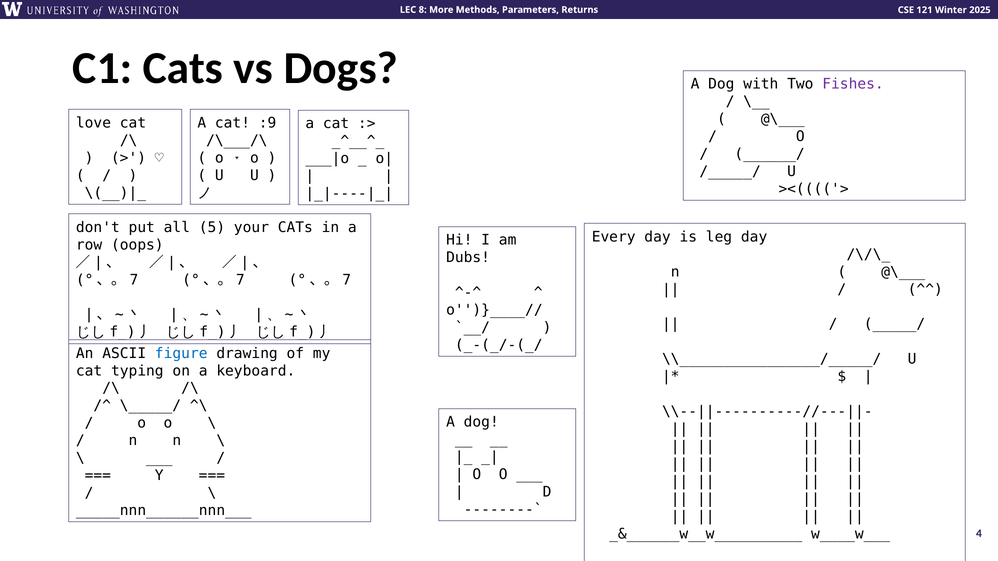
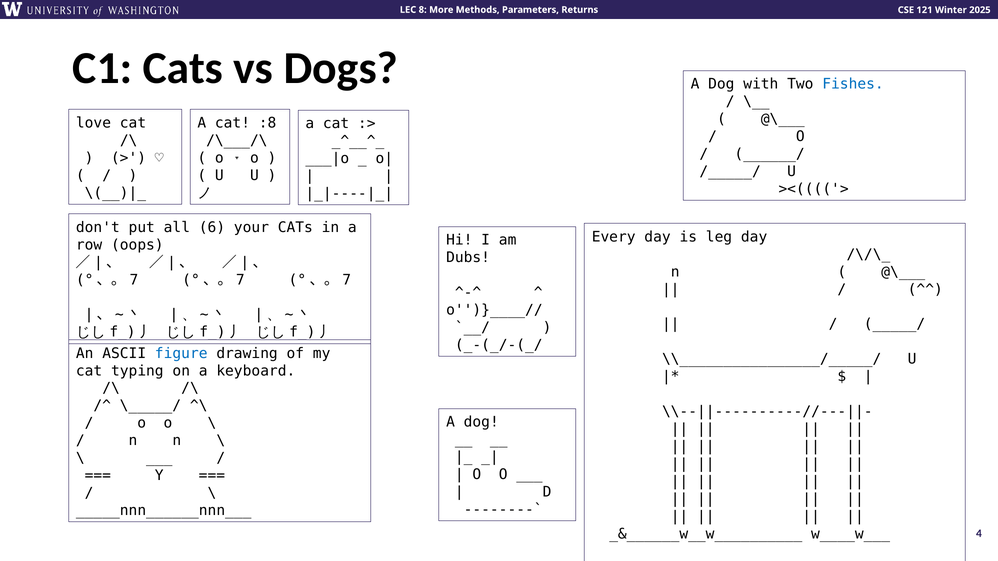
Fishes colour: purple -> blue (853, 84)
:9: :9 -> :8 (268, 123)
all 5: 5 -> 6 (212, 228)
